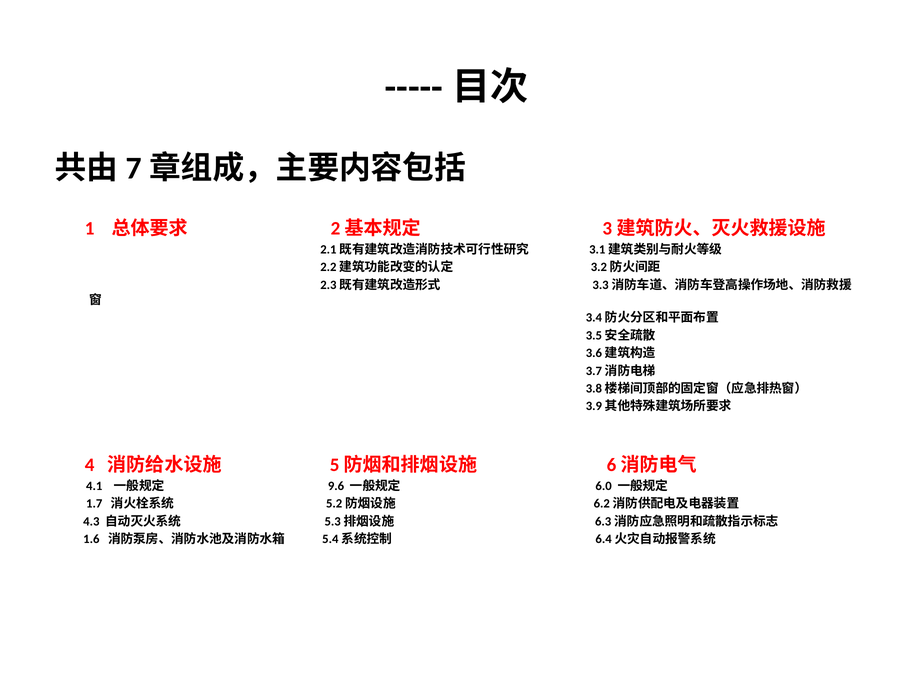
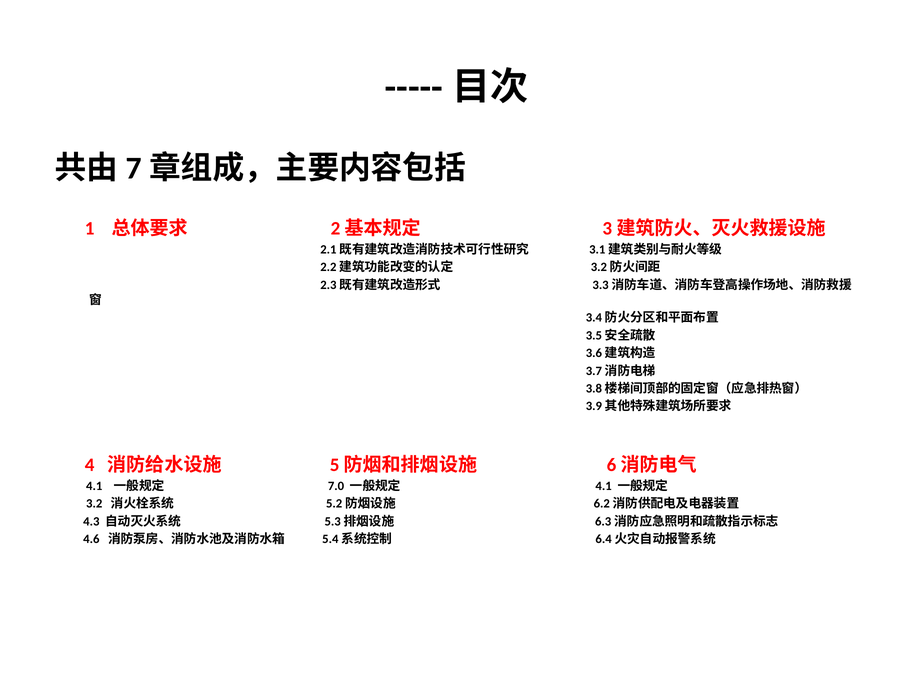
9.6: 9.6 -> 7.0 (336, 486)
6.0: 6.0 -> 4.1 (604, 486)
1.7: 1.7 -> 3.2 (94, 503)
1.6: 1.6 -> 4.6 (91, 539)
